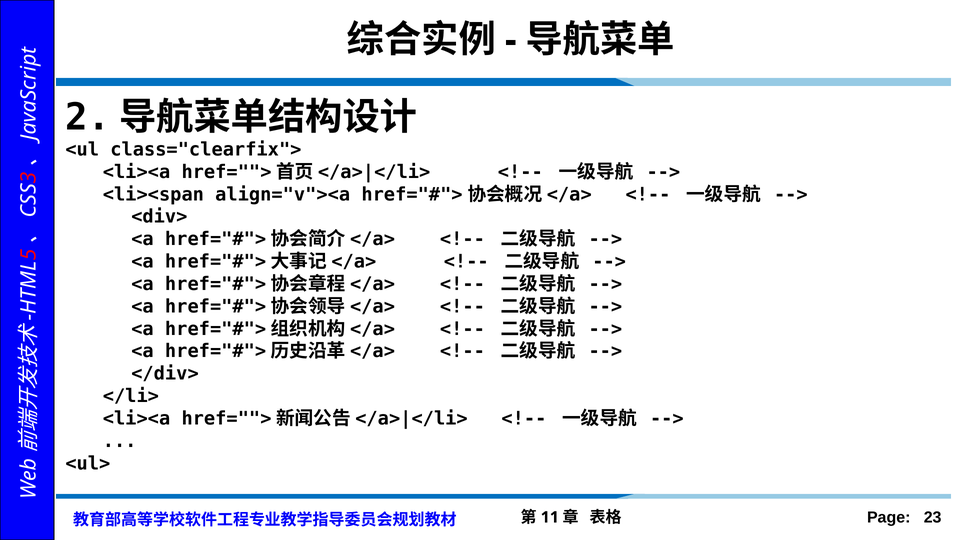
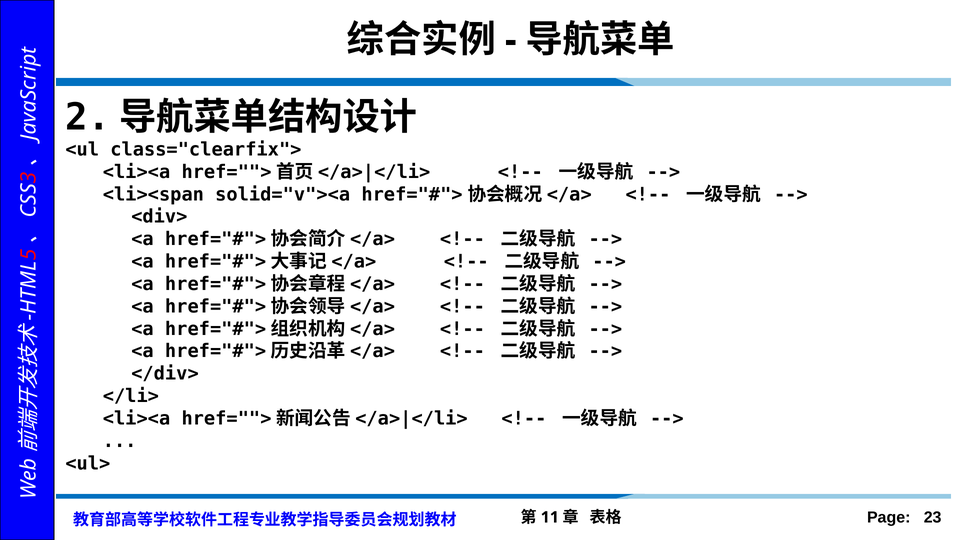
align="v"><a: align="v"><a -> solid="v"><a (283, 194)
